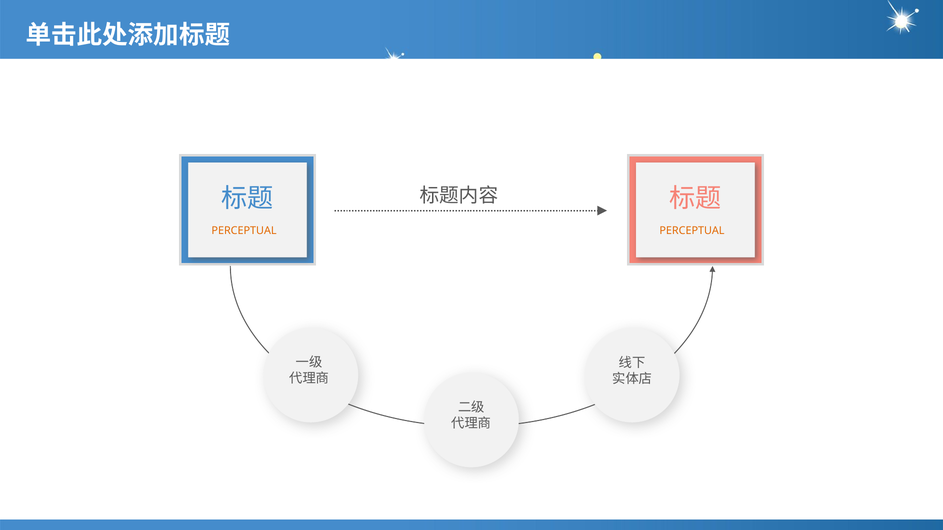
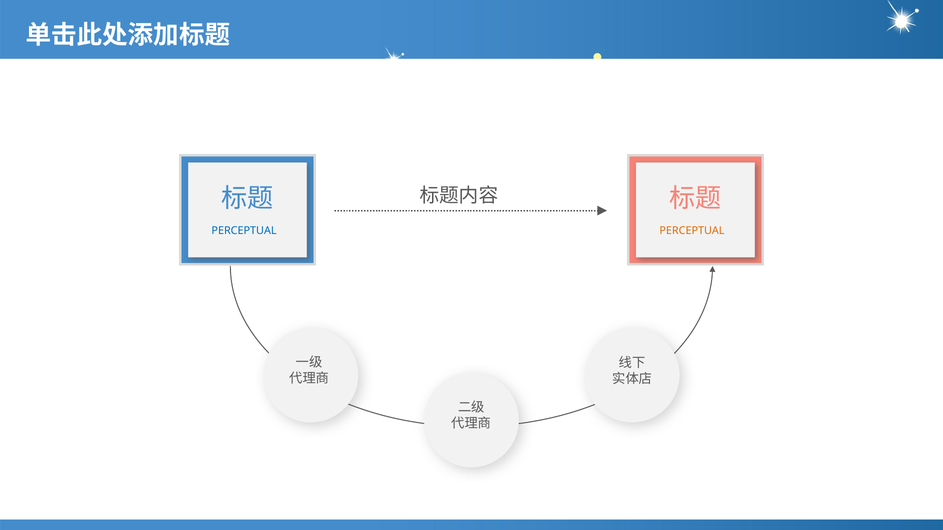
PERCEPTUAL colour: orange -> blue (244, 231)
